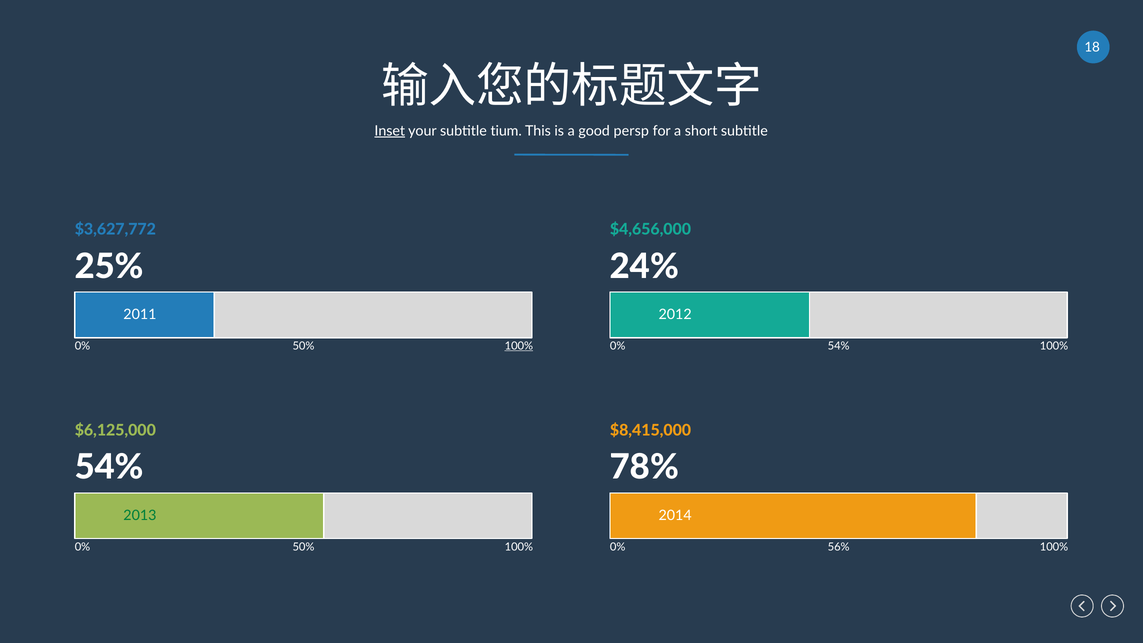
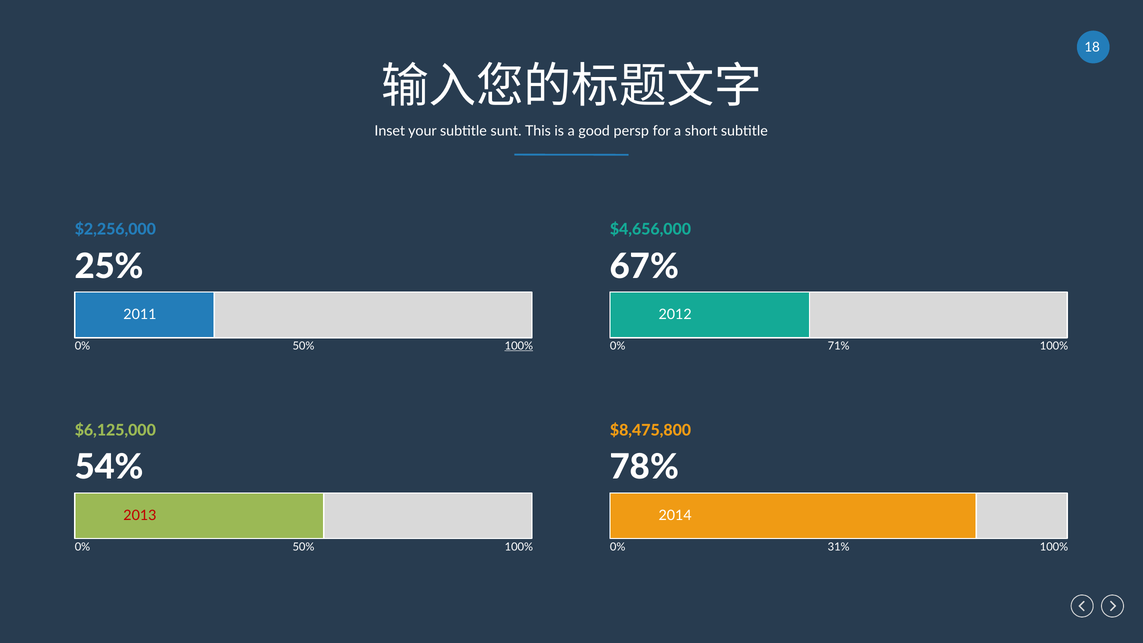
Inset underline: present -> none (390, 131)
tium: tium -> sunt (506, 131)
$3,627,772: $3,627,772 -> $2,256,000 (115, 229)
24%: 24% -> 67% (644, 266)
54%: 54% -> 71% (839, 346)
$8,415,000: $8,415,000 -> $8,475,800 (651, 430)
2013 colour: green -> red (140, 516)
56%: 56% -> 31% (839, 547)
